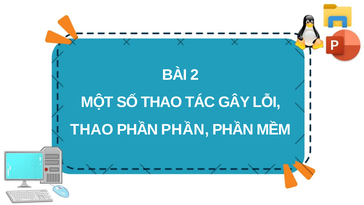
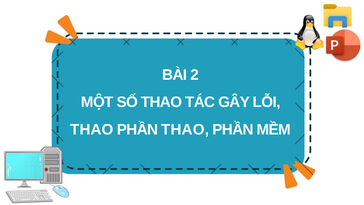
PHẦN: PHẦN -> THAO (185, 129)
